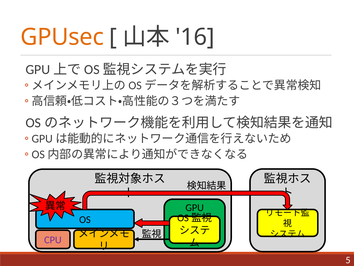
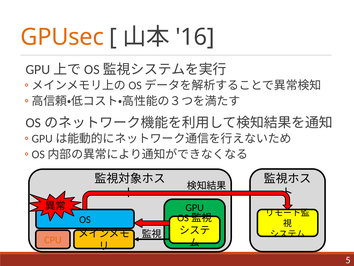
CPU colour: purple -> orange (53, 240)
